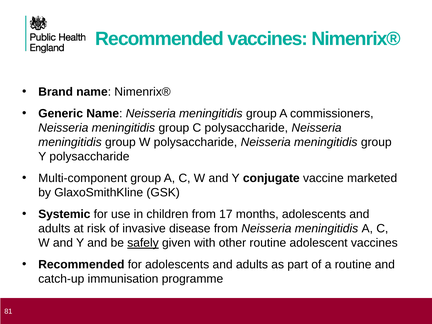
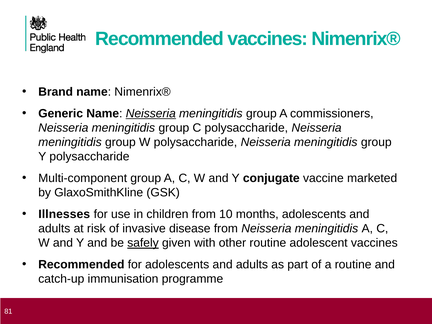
Neisseria underline: none -> present (151, 113)
Systemic: Systemic -> Illnesses (64, 214)
17: 17 -> 10 (226, 214)
